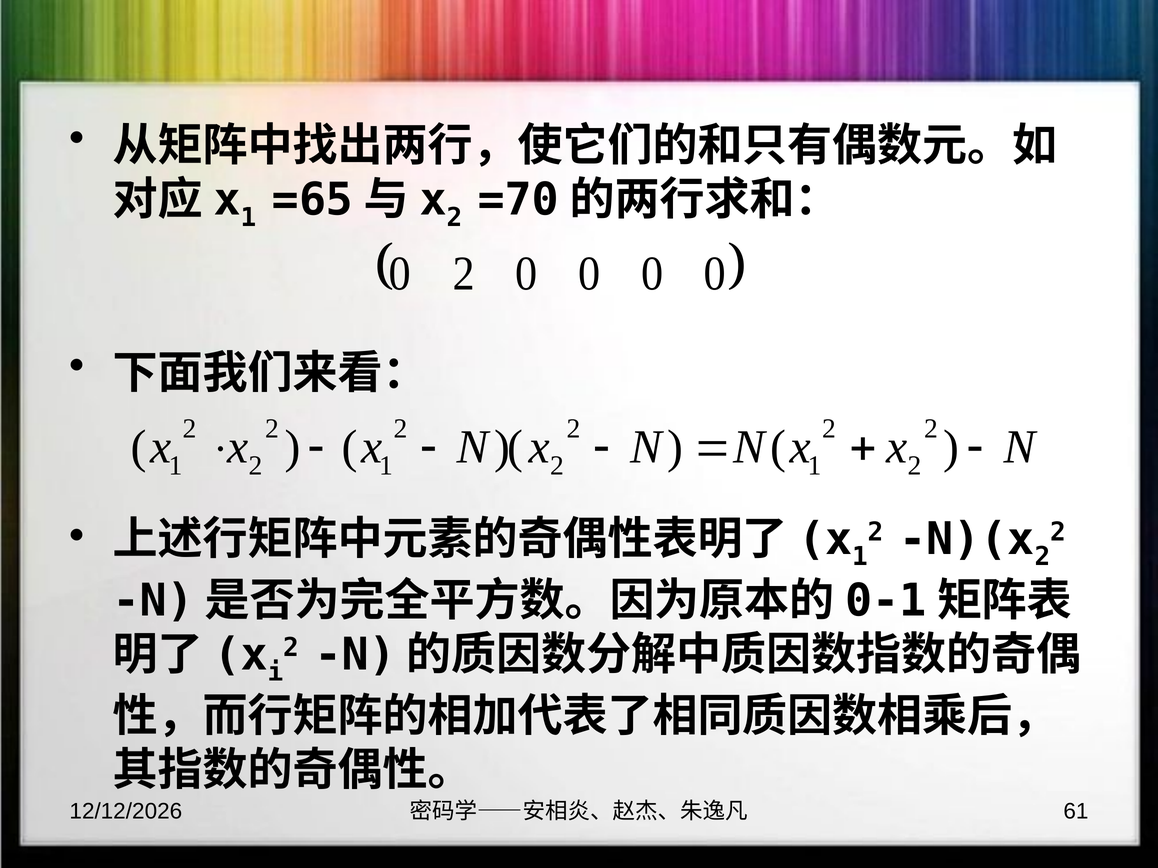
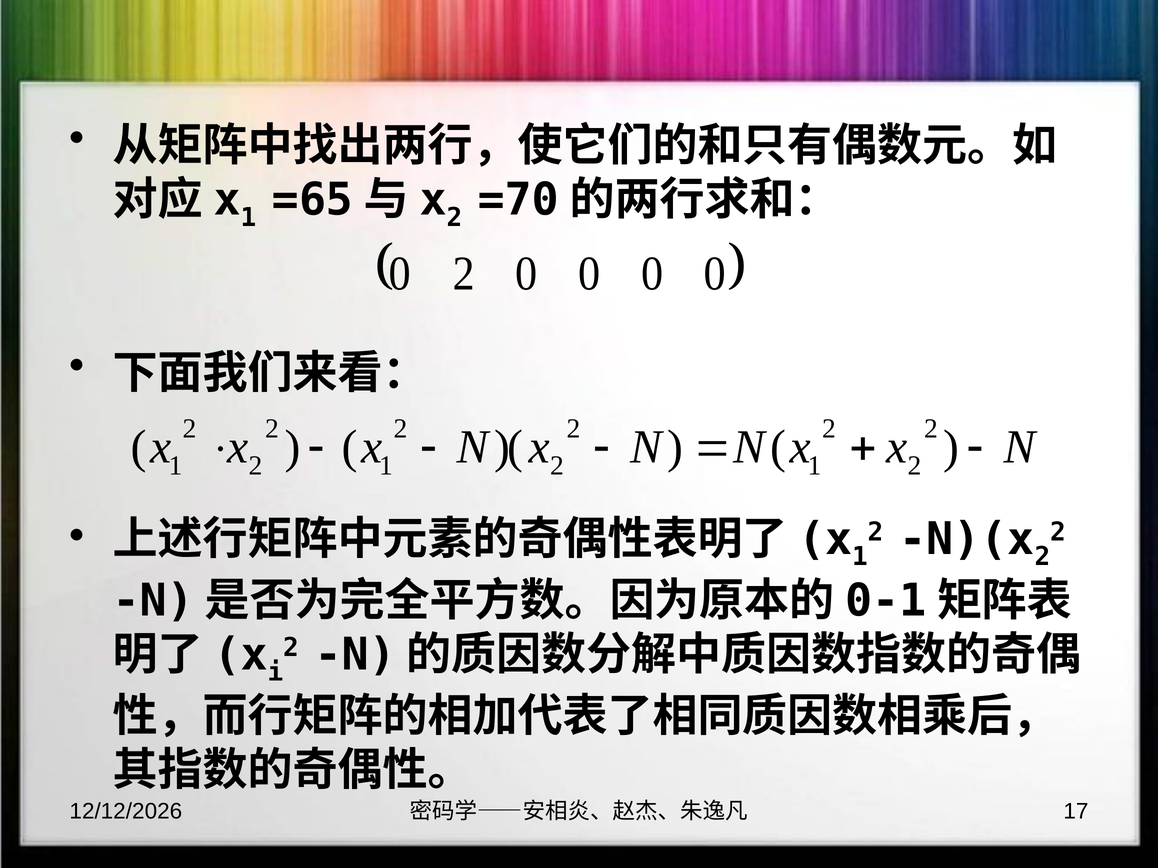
61: 61 -> 17 (1076, 812)
